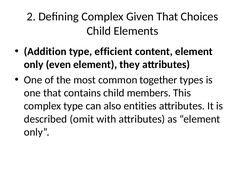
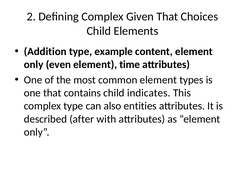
efficient: efficient -> example (114, 51)
they: they -> time (130, 64)
common together: together -> element (158, 80)
members: members -> indicates (149, 93)
omit: omit -> after (82, 119)
